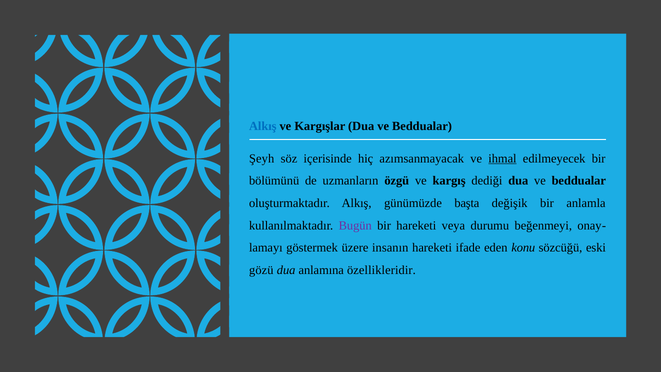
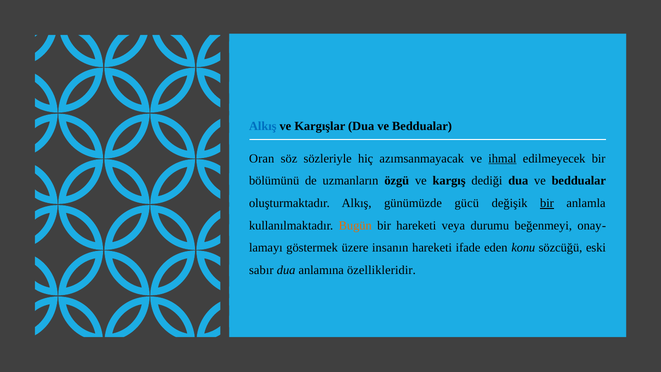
Şeyh: Şeyh -> Oran (262, 158)
içerisinde: içerisinde -> sözleriyle (328, 158)
başta: başta -> gücü (467, 203)
bir underline: none -> present (547, 203)
Bugün colour: purple -> orange (355, 225)
gözü: gözü -> sabır (261, 270)
